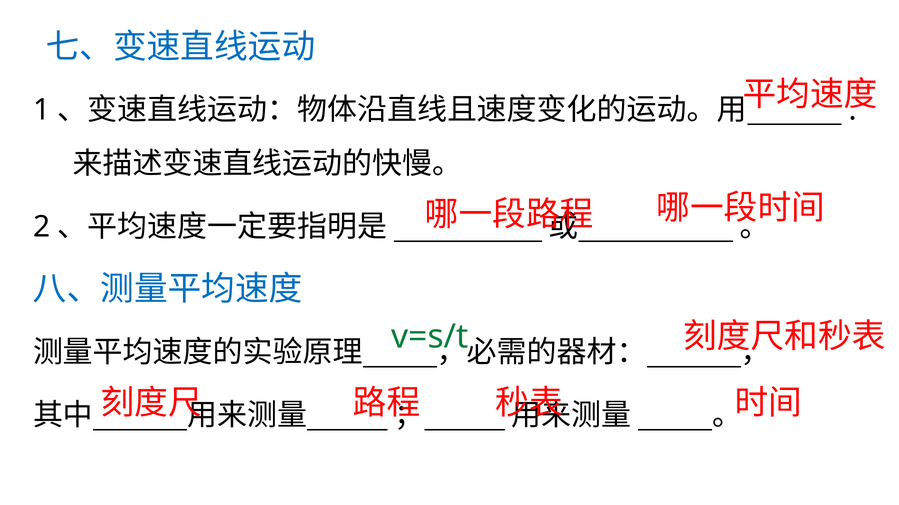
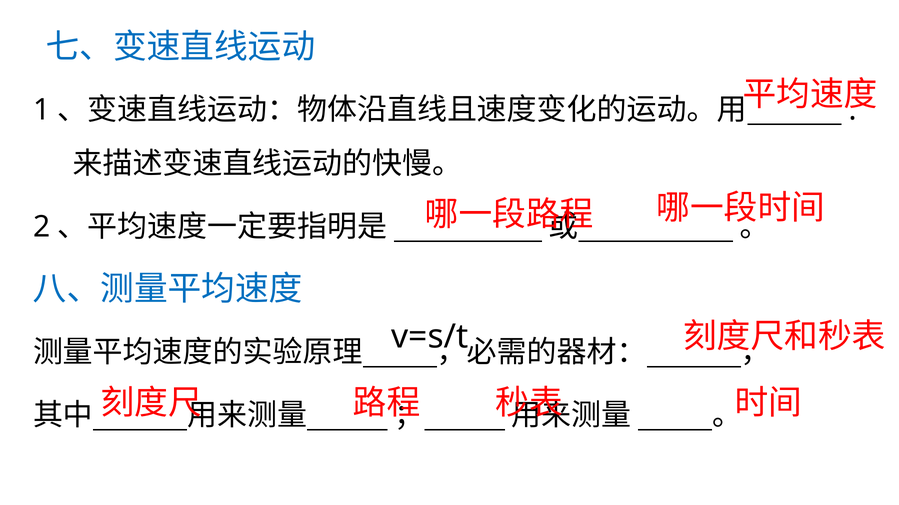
v=s/t colour: green -> black (430, 337)
